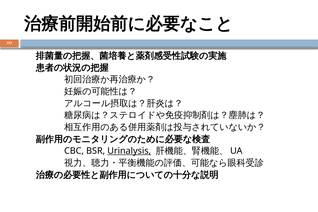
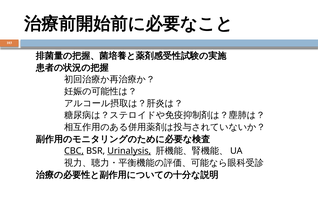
CBC underline: none -> present (74, 151)
